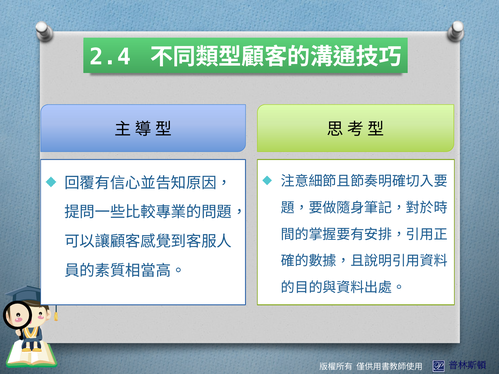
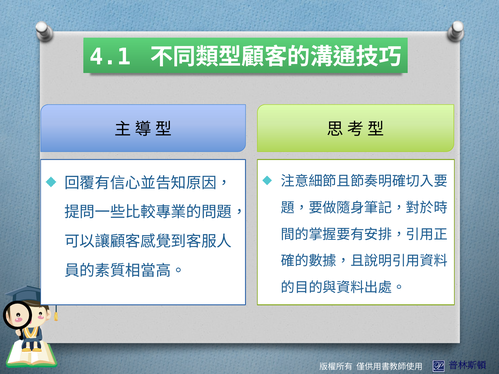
2.4: 2.4 -> 4.1 (110, 57)
